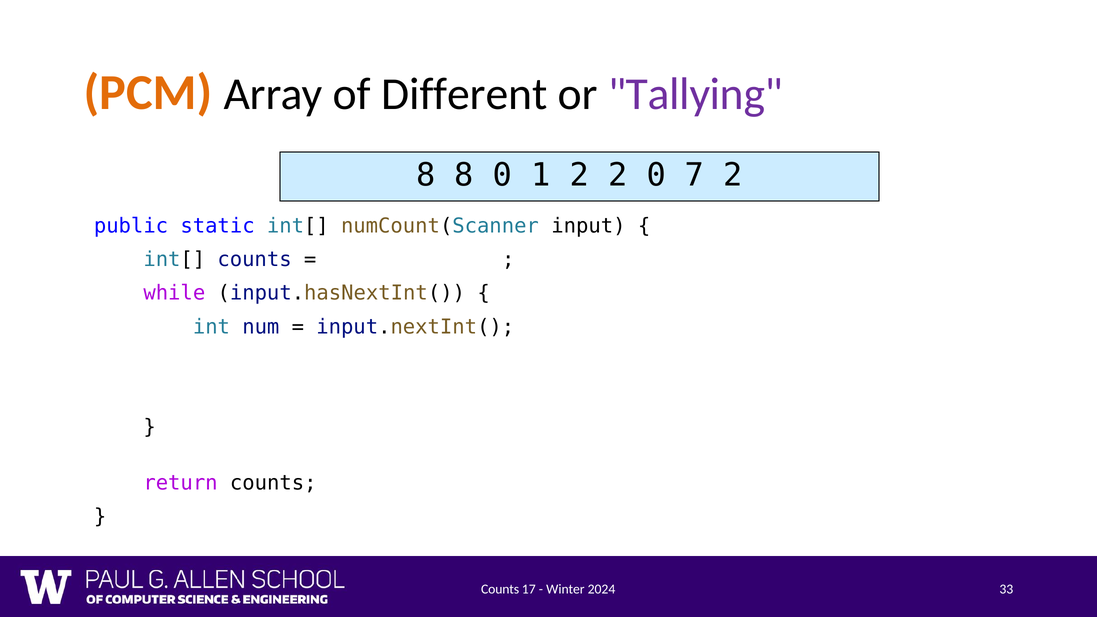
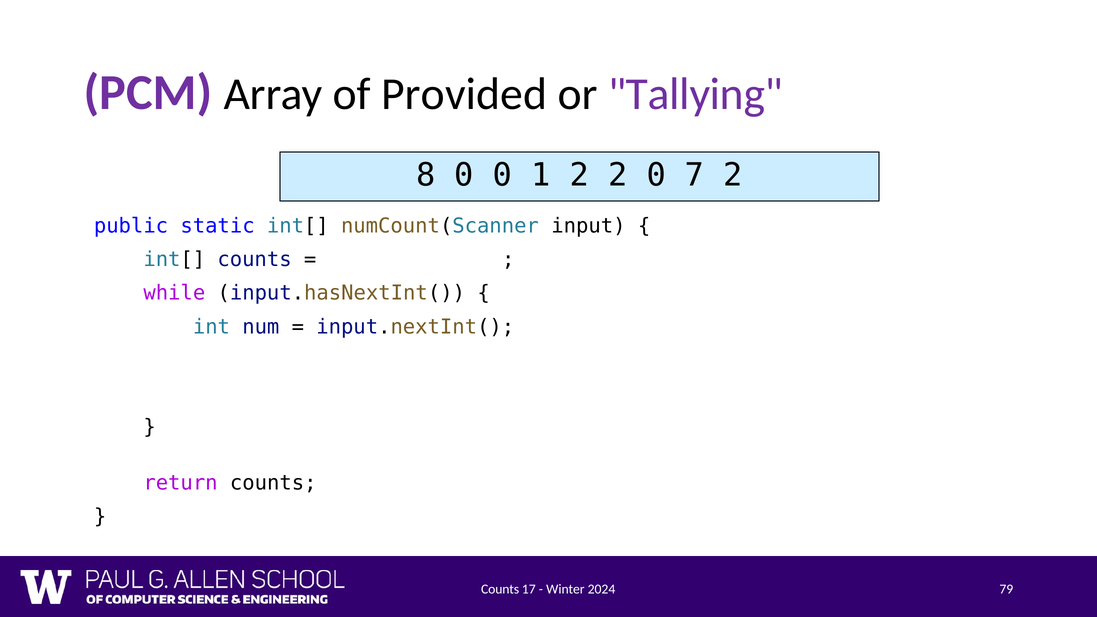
PCM colour: orange -> purple (148, 92)
Different: Different -> Provided (464, 94)
8 8: 8 -> 0 (464, 175)
33: 33 -> 79 (1006, 589)
